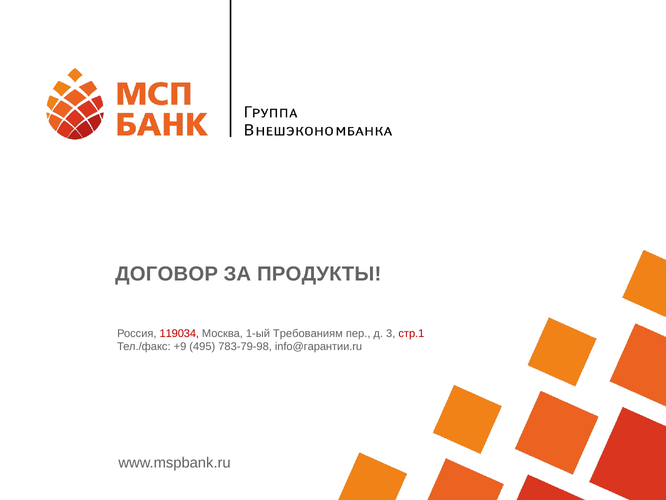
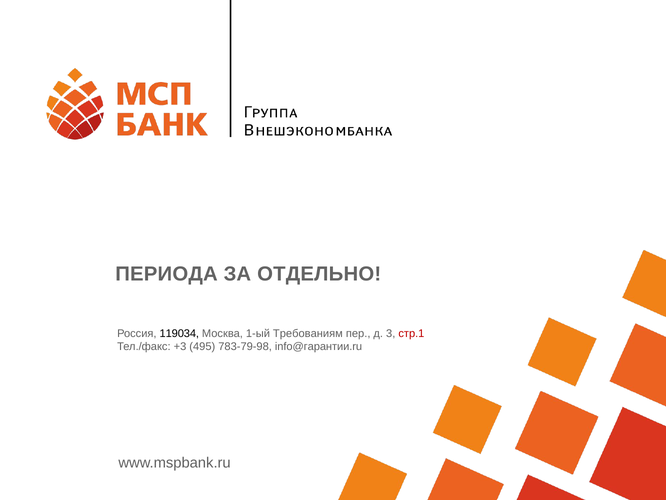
ДОГОВОР: ДОГОВОР -> ПЕРИОДА (167, 274)
ПРОДУКТЫ: ПРОДУКТЫ -> ОТДЕЛЬНО (319, 274)
119034 colour: red -> black (179, 333)
+9: +9 -> +3 (180, 346)
